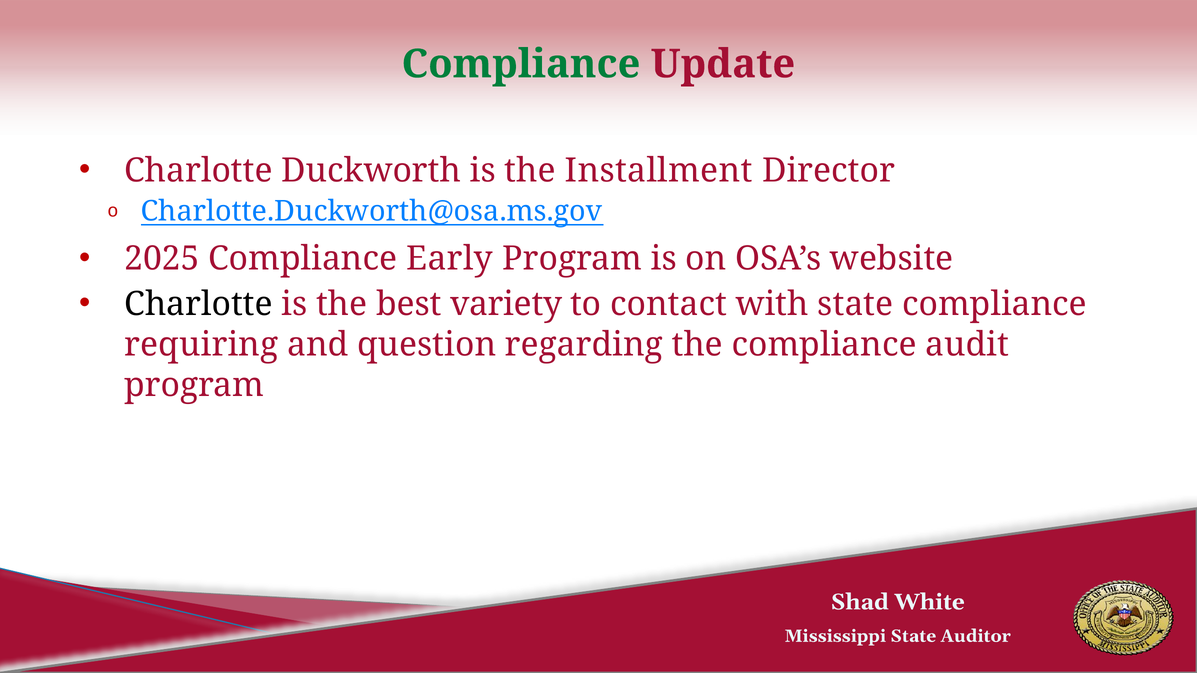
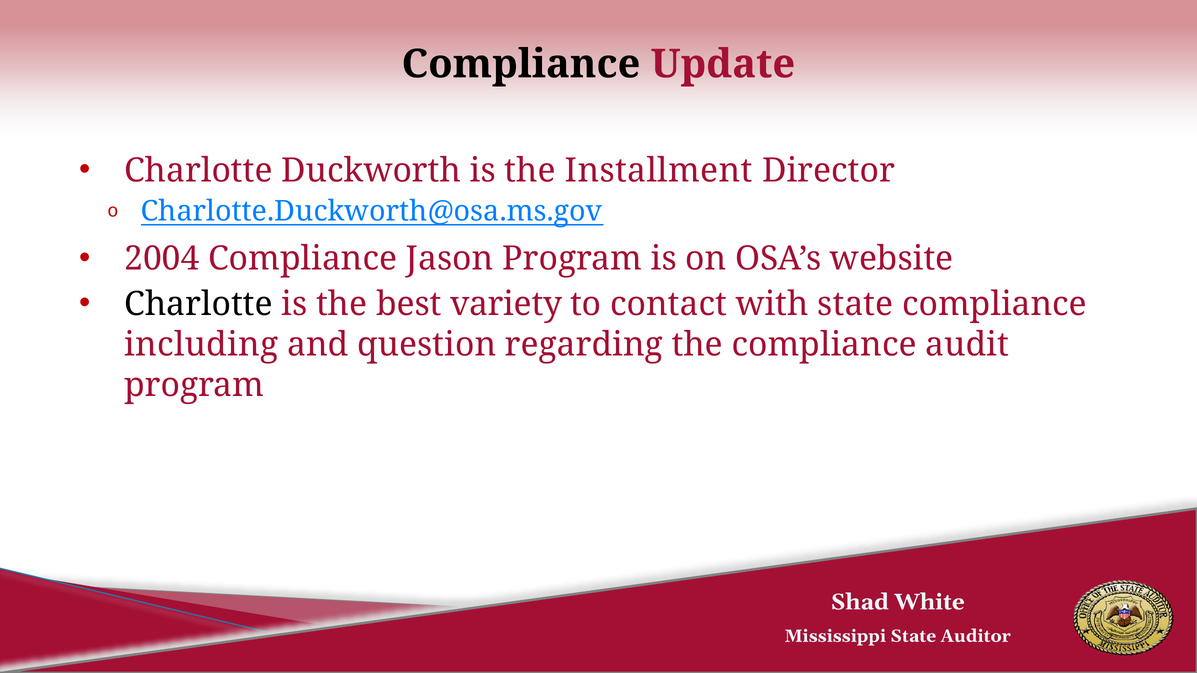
Compliance colour: green -> black (521, 64)
2025: 2025 -> 2004 (162, 259)
Early: Early -> Jason (450, 259)
requiring: requiring -> including (201, 345)
